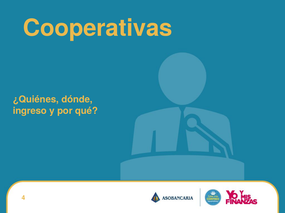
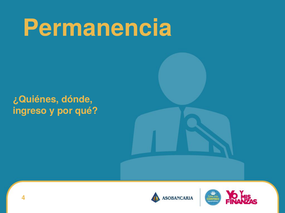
Cooperativas: Cooperativas -> Permanencia (98, 28)
